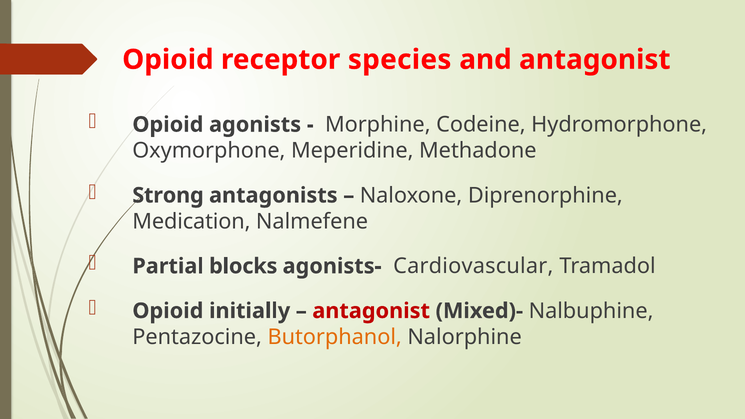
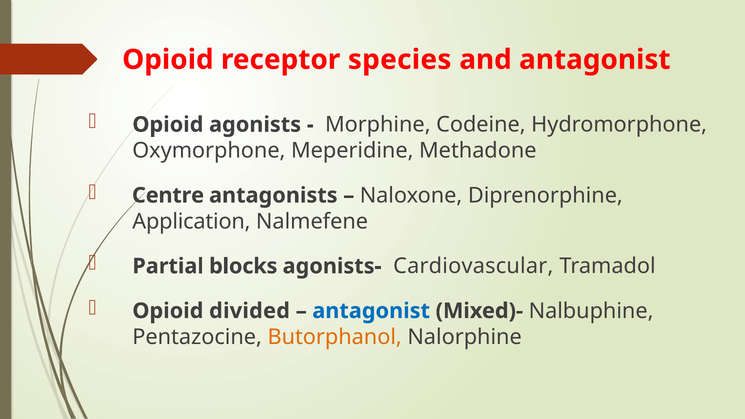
Strong: Strong -> Centre (168, 195)
Medication: Medication -> Application (191, 222)
initially: initially -> divided (250, 311)
antagonist colour: red -> blue (371, 311)
